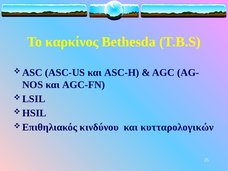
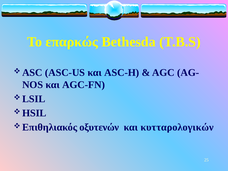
καρκίνος: καρκίνος -> επαρκώς (72, 42)
κινδύνου: κινδύνου -> οξυτενών (99, 127)
